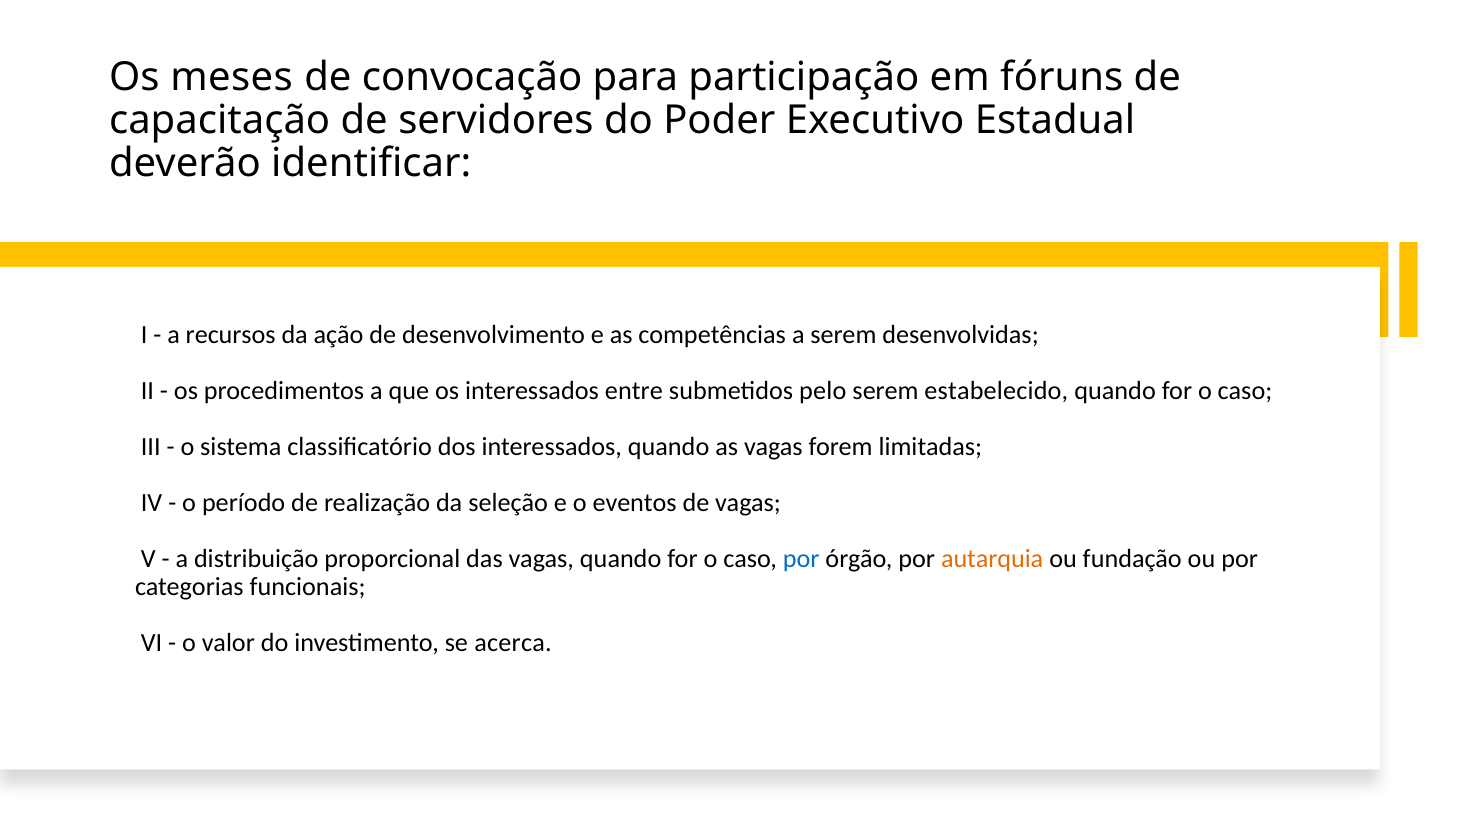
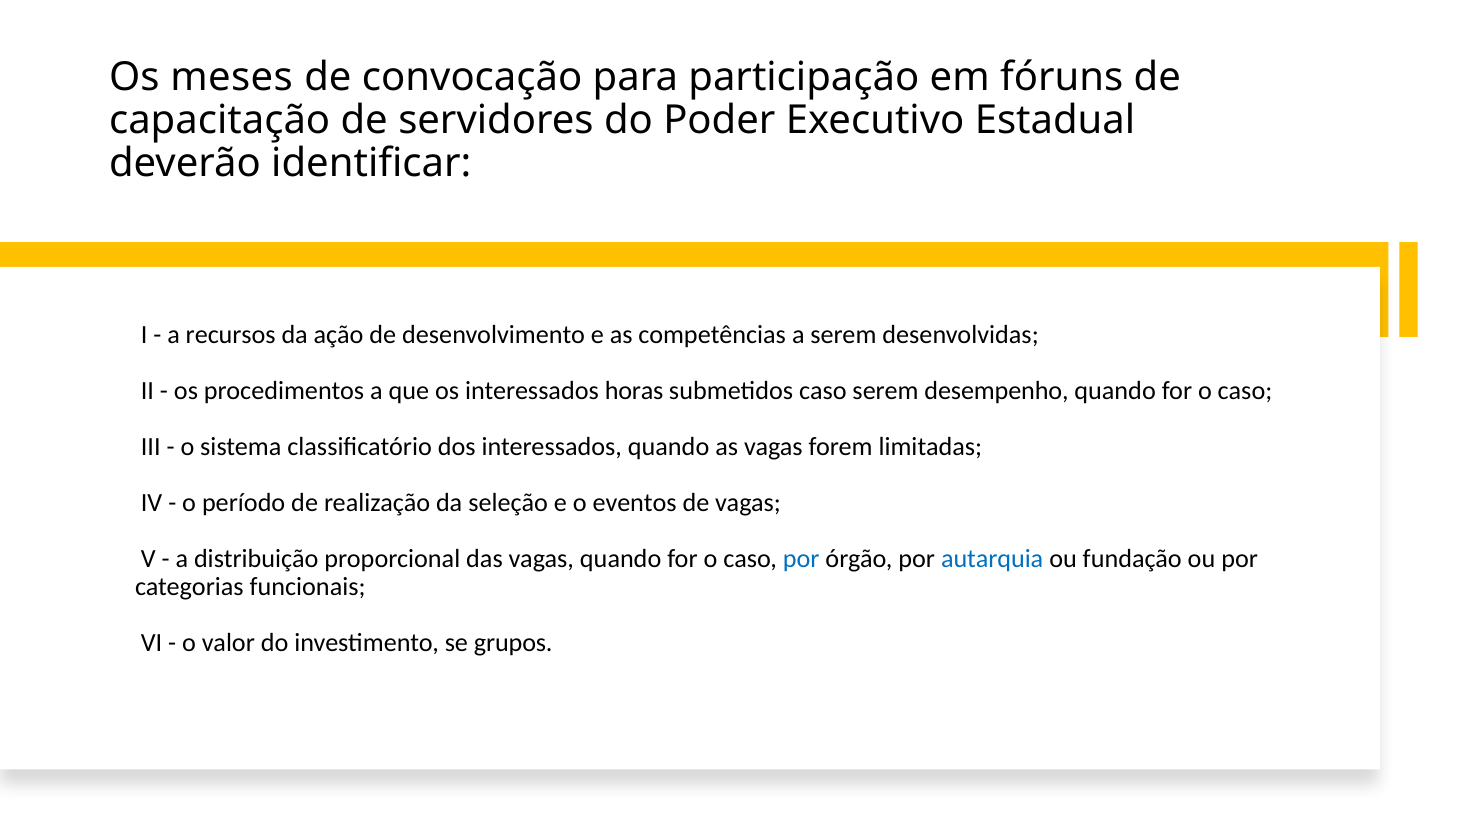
entre: entre -> horas (634, 391)
submetidos pelo: pelo -> caso (823, 391)
estabelecido: estabelecido -> desempenho (997, 391)
autarquia colour: orange -> blue (992, 559)
acerca: acerca -> grupos (513, 643)
